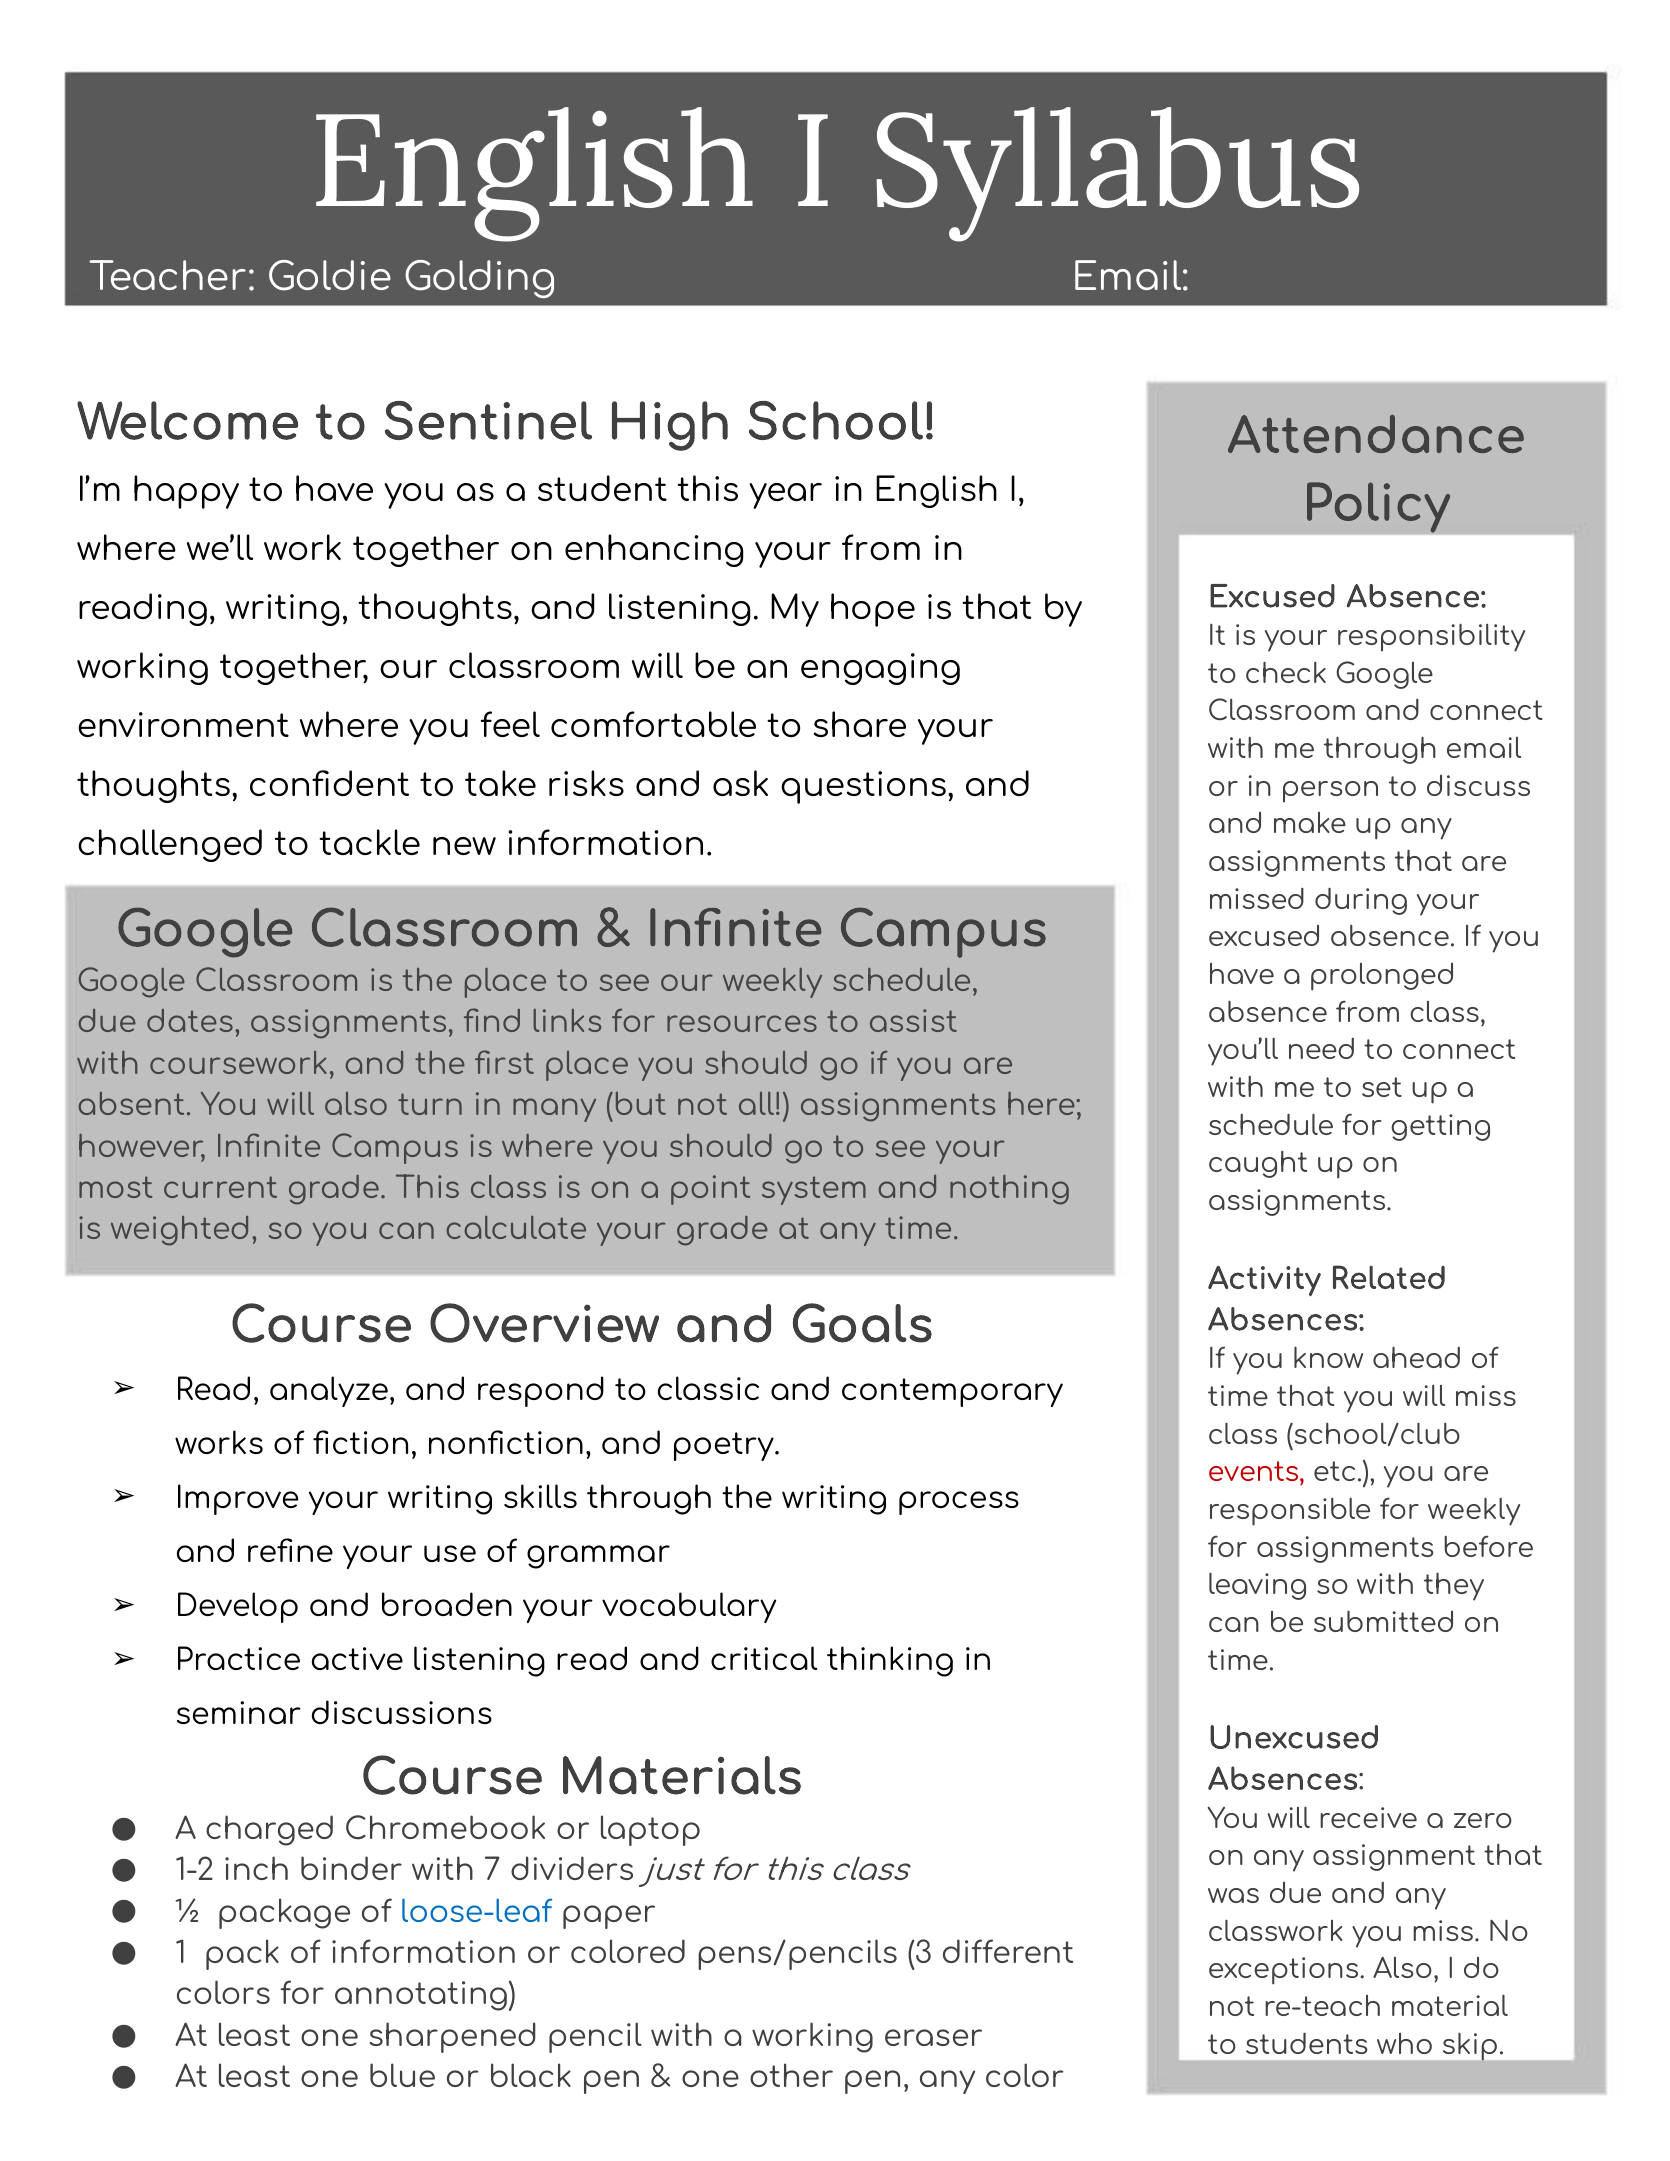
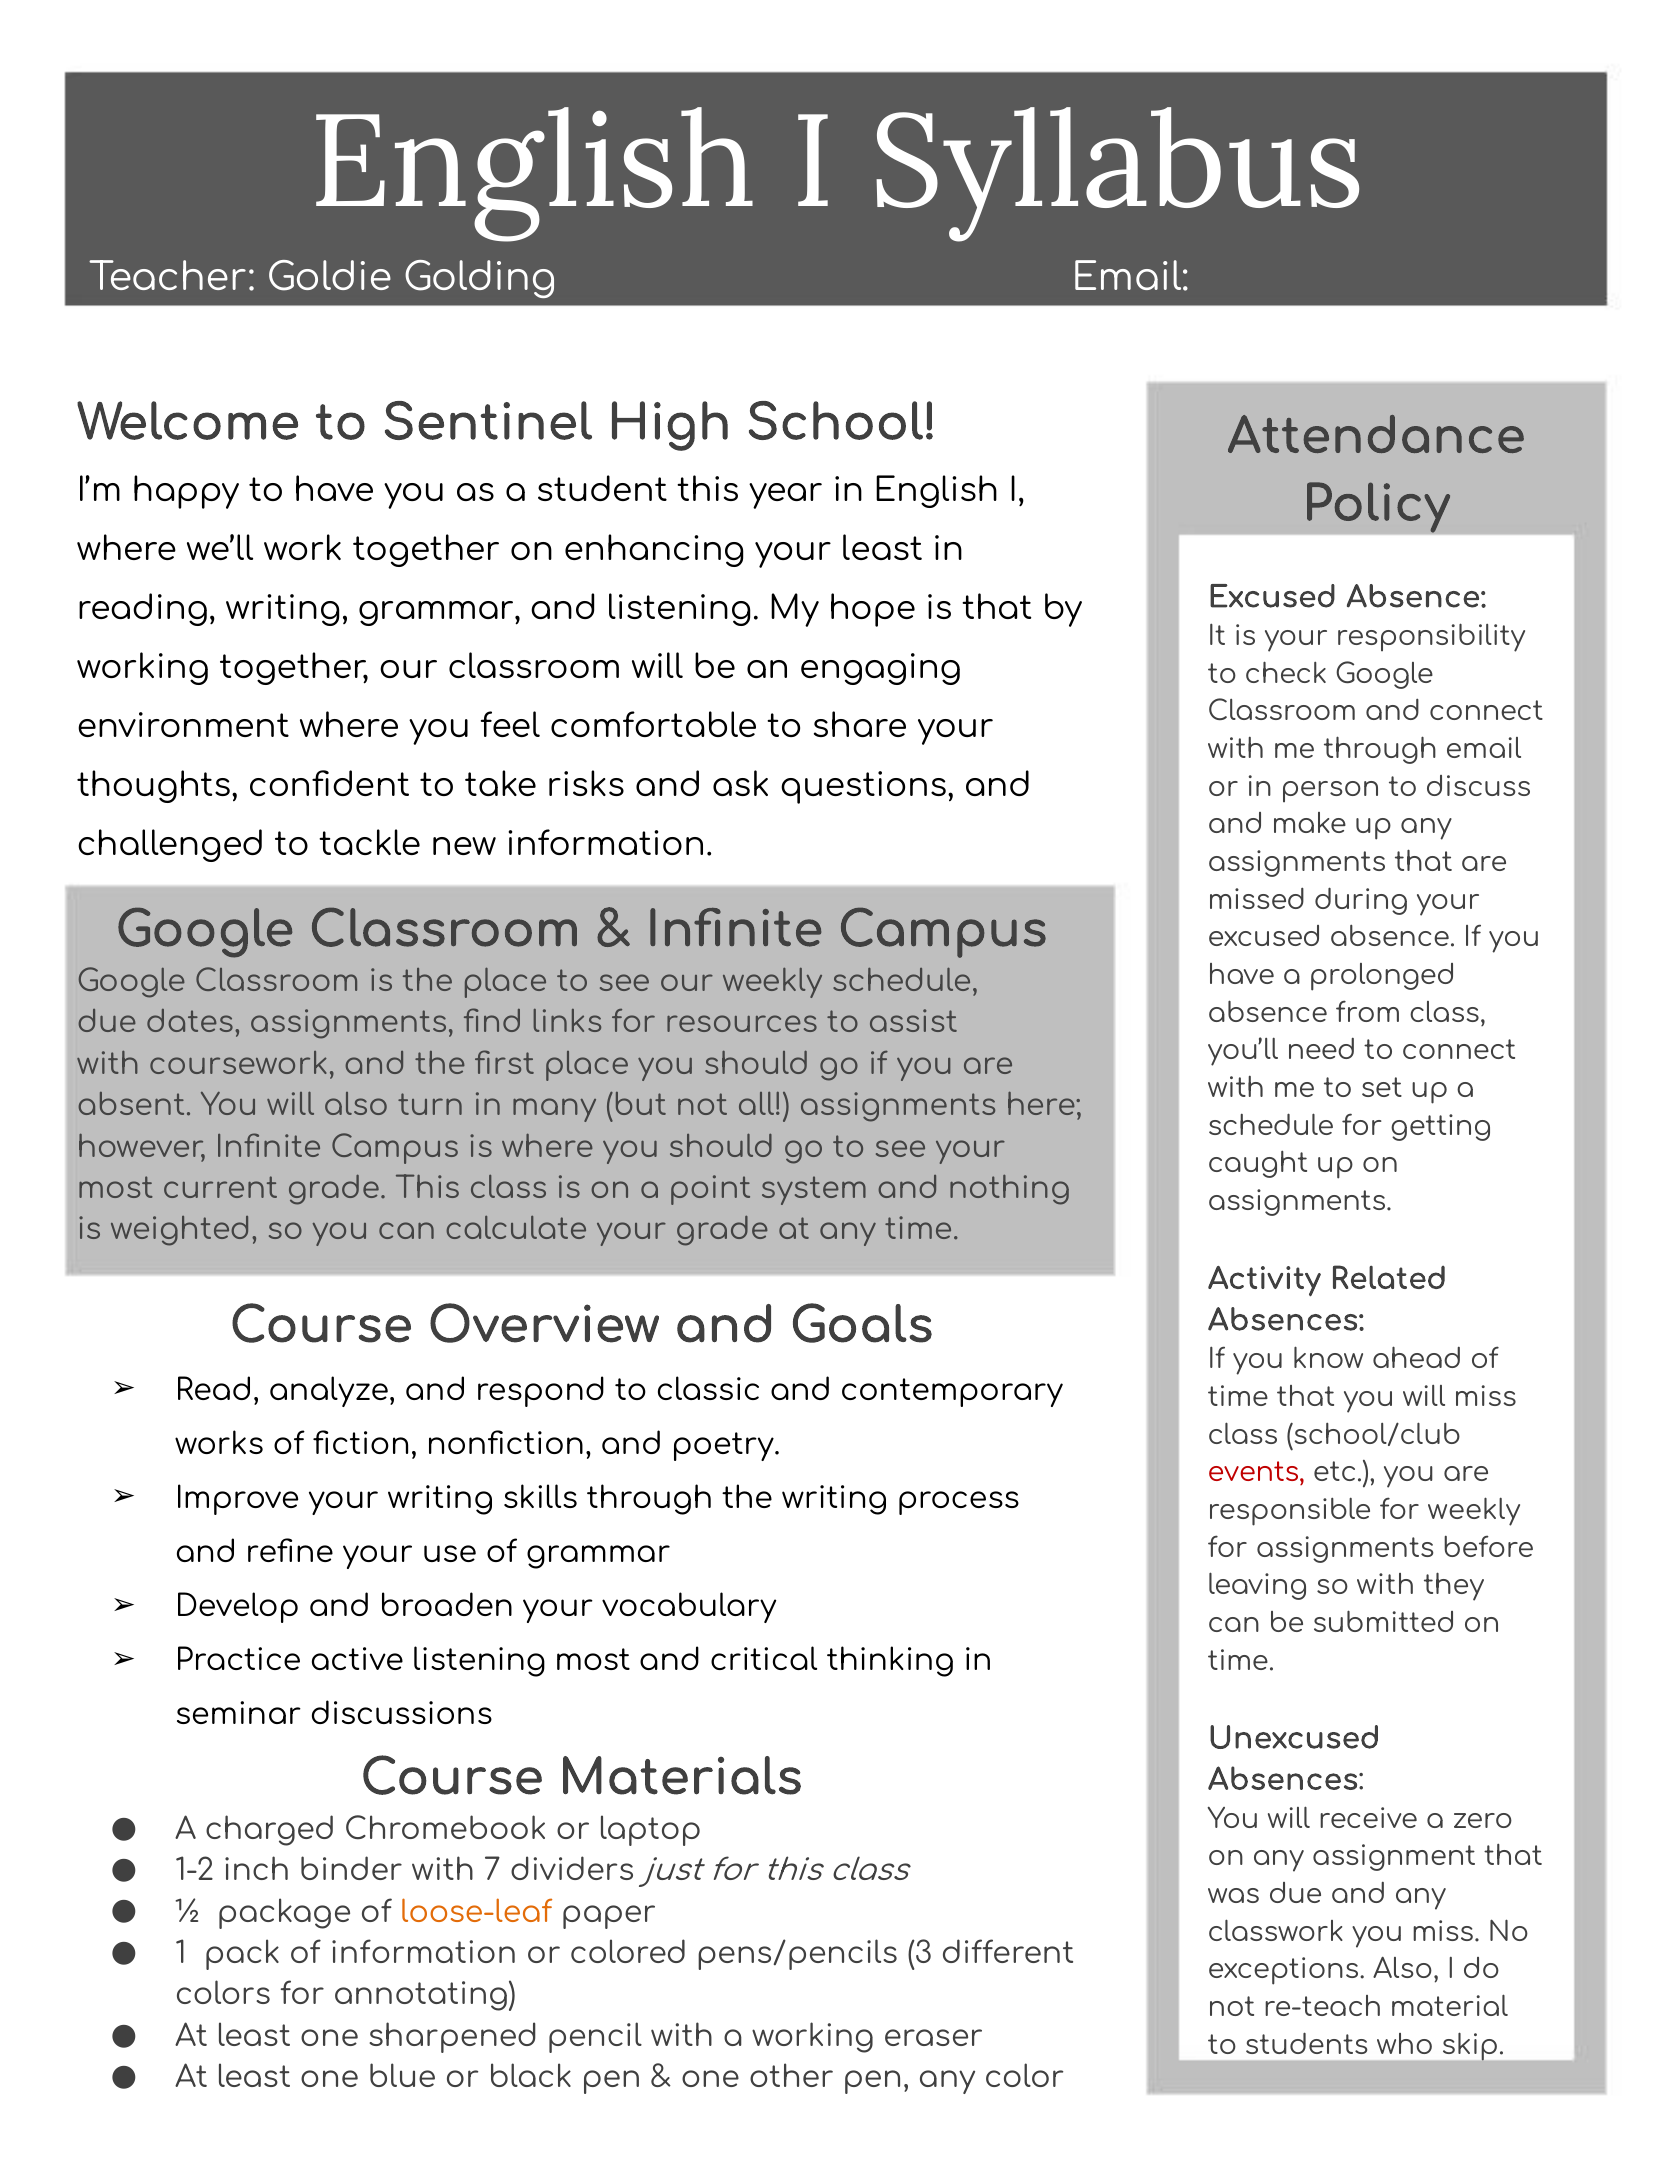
your from: from -> least (882, 550)
writing thoughts: thoughts -> grammar (439, 609)
listening read: read -> most (593, 1661)
loose-leaf colour: blue -> orange (476, 1912)
